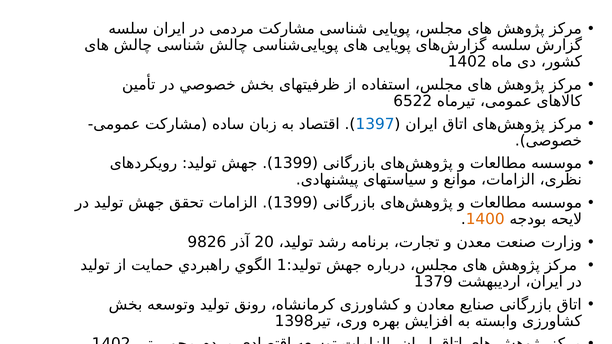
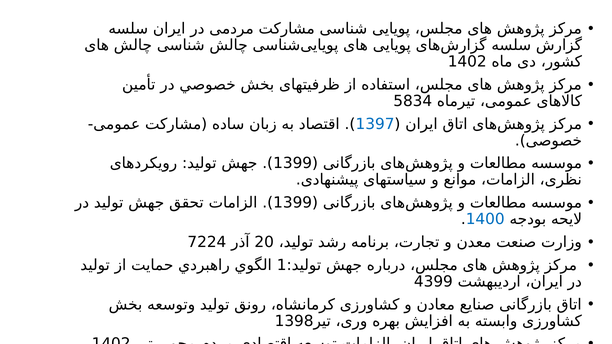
6522: 6522 -> 5834 (413, 101)
1400 colour: orange -> blue (485, 219)
9826: 9826 -> 7224 (207, 242)
1379: 1379 -> 4399 (433, 282)
